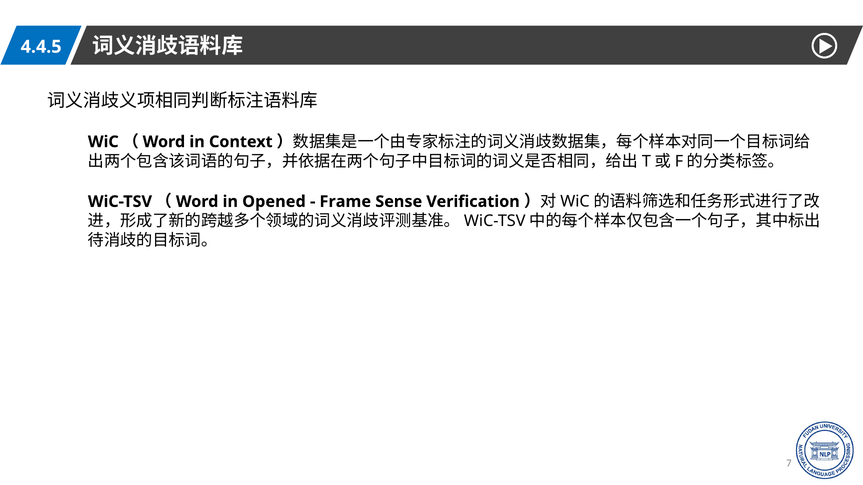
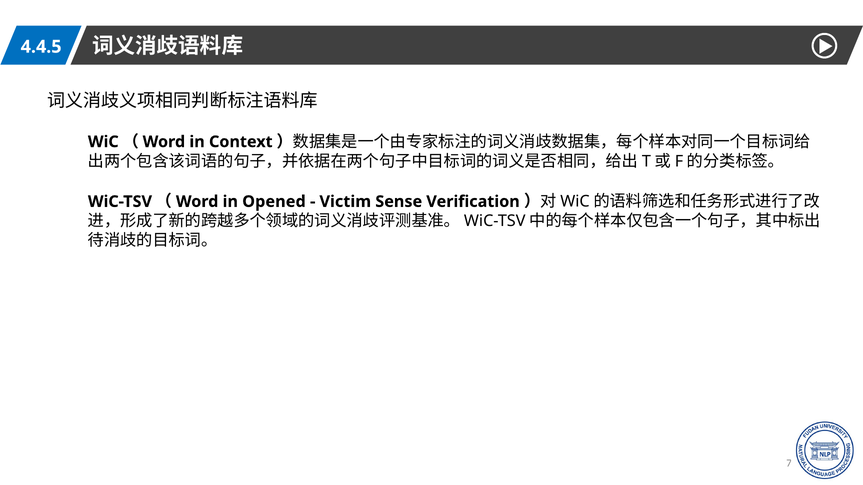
Frame: Frame -> Victim (345, 202)
